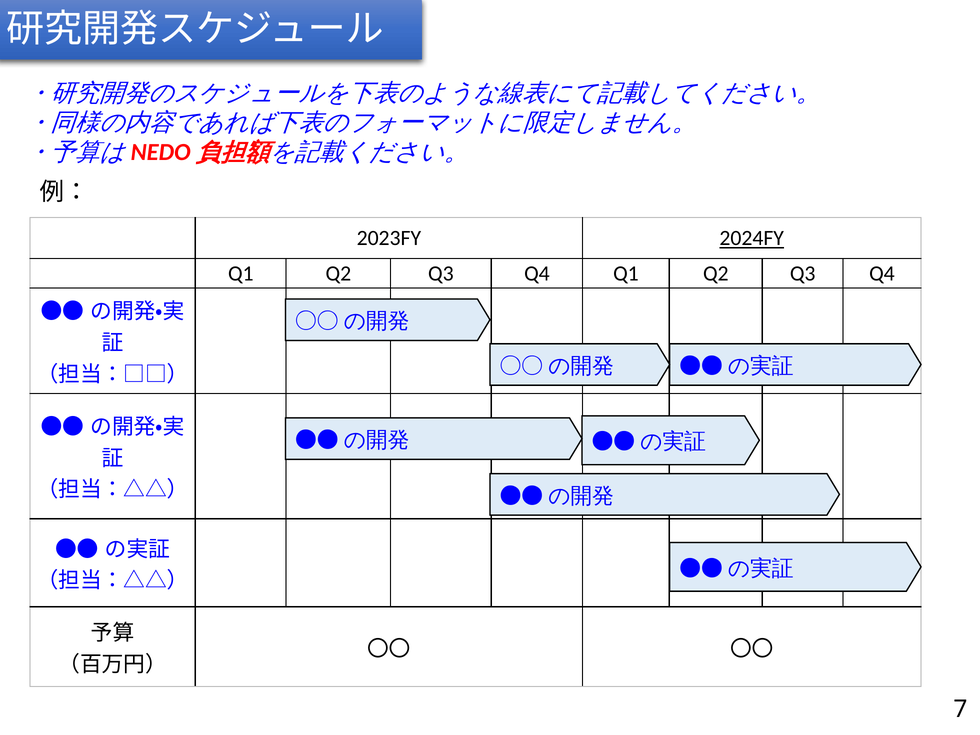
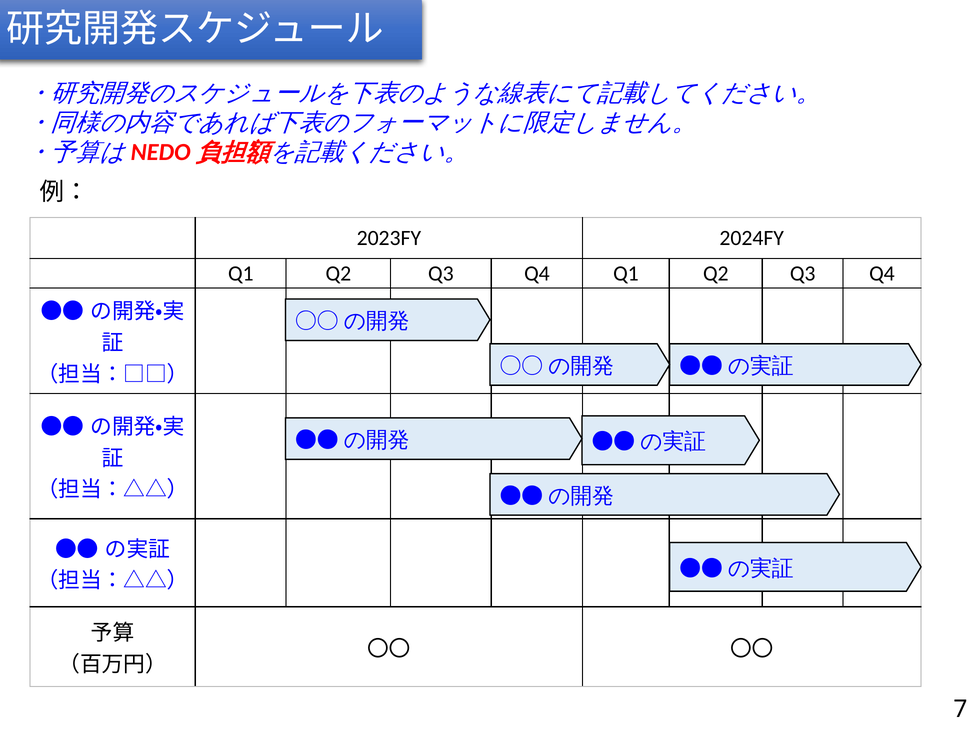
2024FY underline: present -> none (752, 238)
